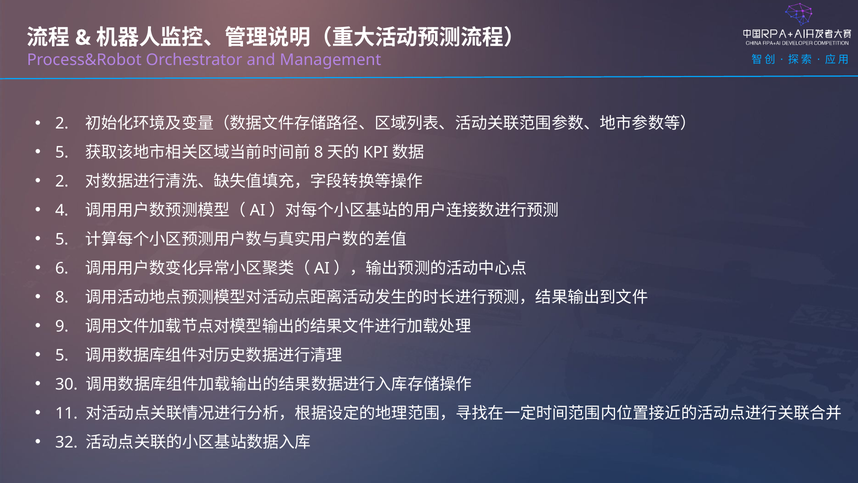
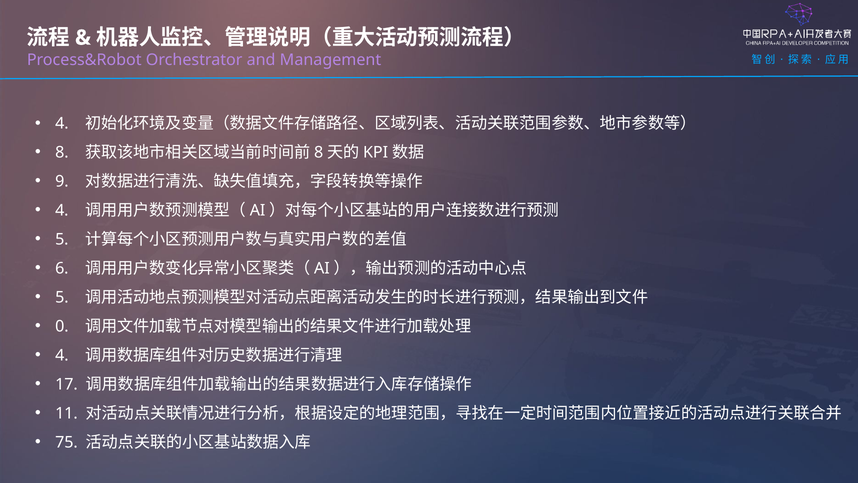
2: 2 -> 4 (62, 123)
5: 5 -> 8 (62, 152)
2: 2 -> 9 (62, 181)
8: 8 -> 5 (62, 297)
9: 9 -> 0 (62, 326)
5: 5 -> 4 (62, 355)
30: 30 -> 17 (66, 384)
32: 32 -> 75 (66, 442)
